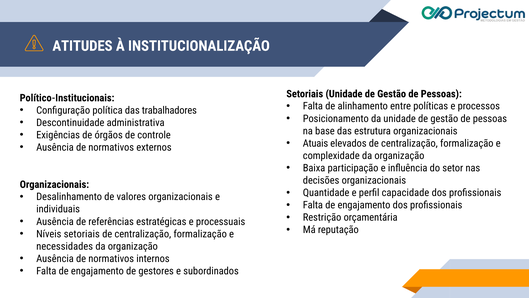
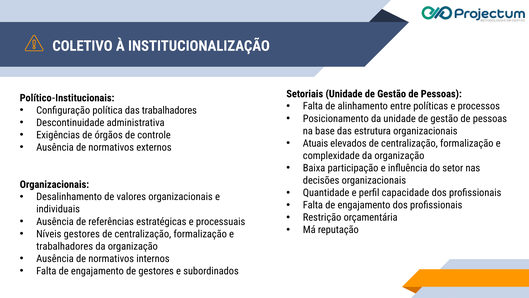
ATITUDES: ATITUDES -> COLETIVO (82, 46)
Níveis setoriais: setoriais -> gestores (82, 234)
necessidades: necessidades -> trabalhadores (65, 246)
